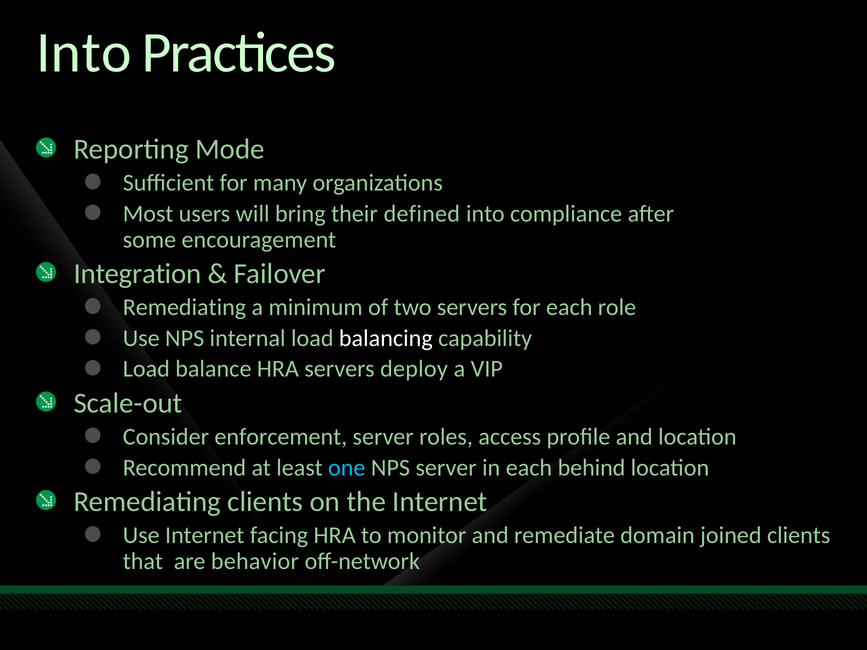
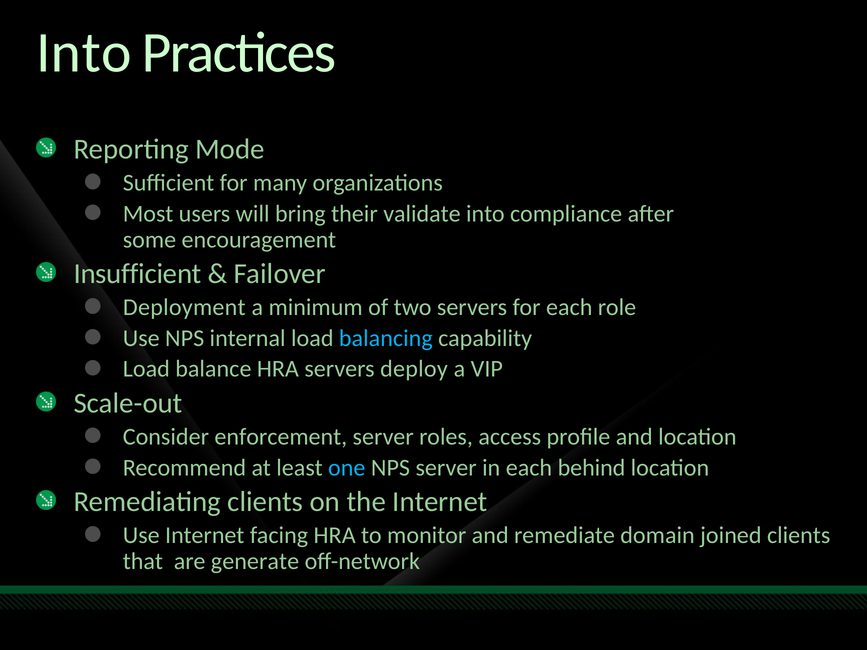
defined: defined -> validate (422, 214)
Integration: Integration -> Insufficient (138, 274)
Remediating: Remediating -> Deployment (184, 307)
balancing colour: white -> light blue (386, 338)
behavior: behavior -> generate (255, 562)
